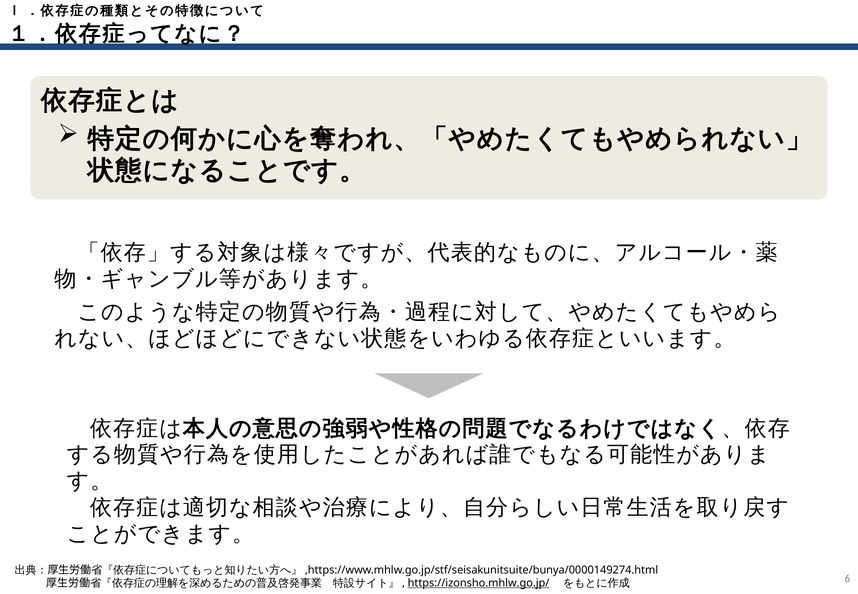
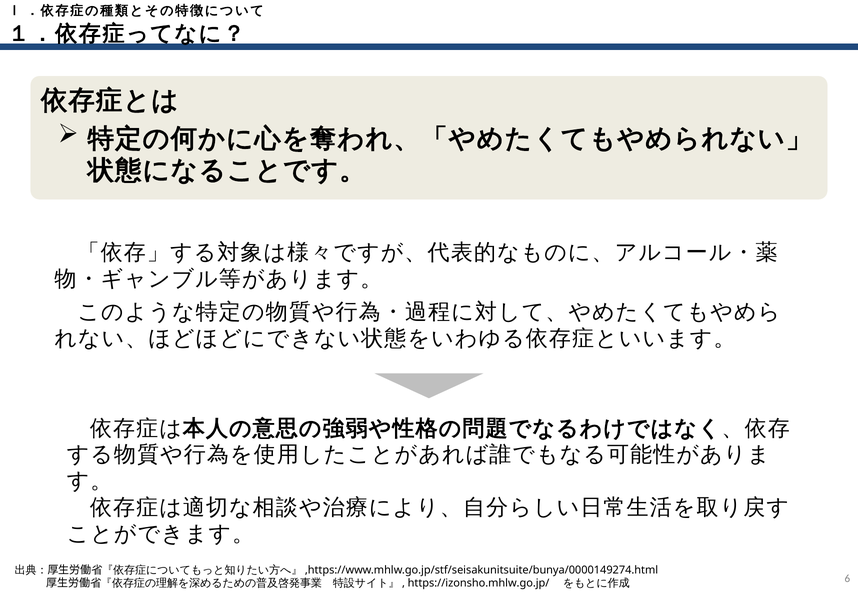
https://izonsho.mhlw.go.jp/ underline: present -> none (479, 583)
